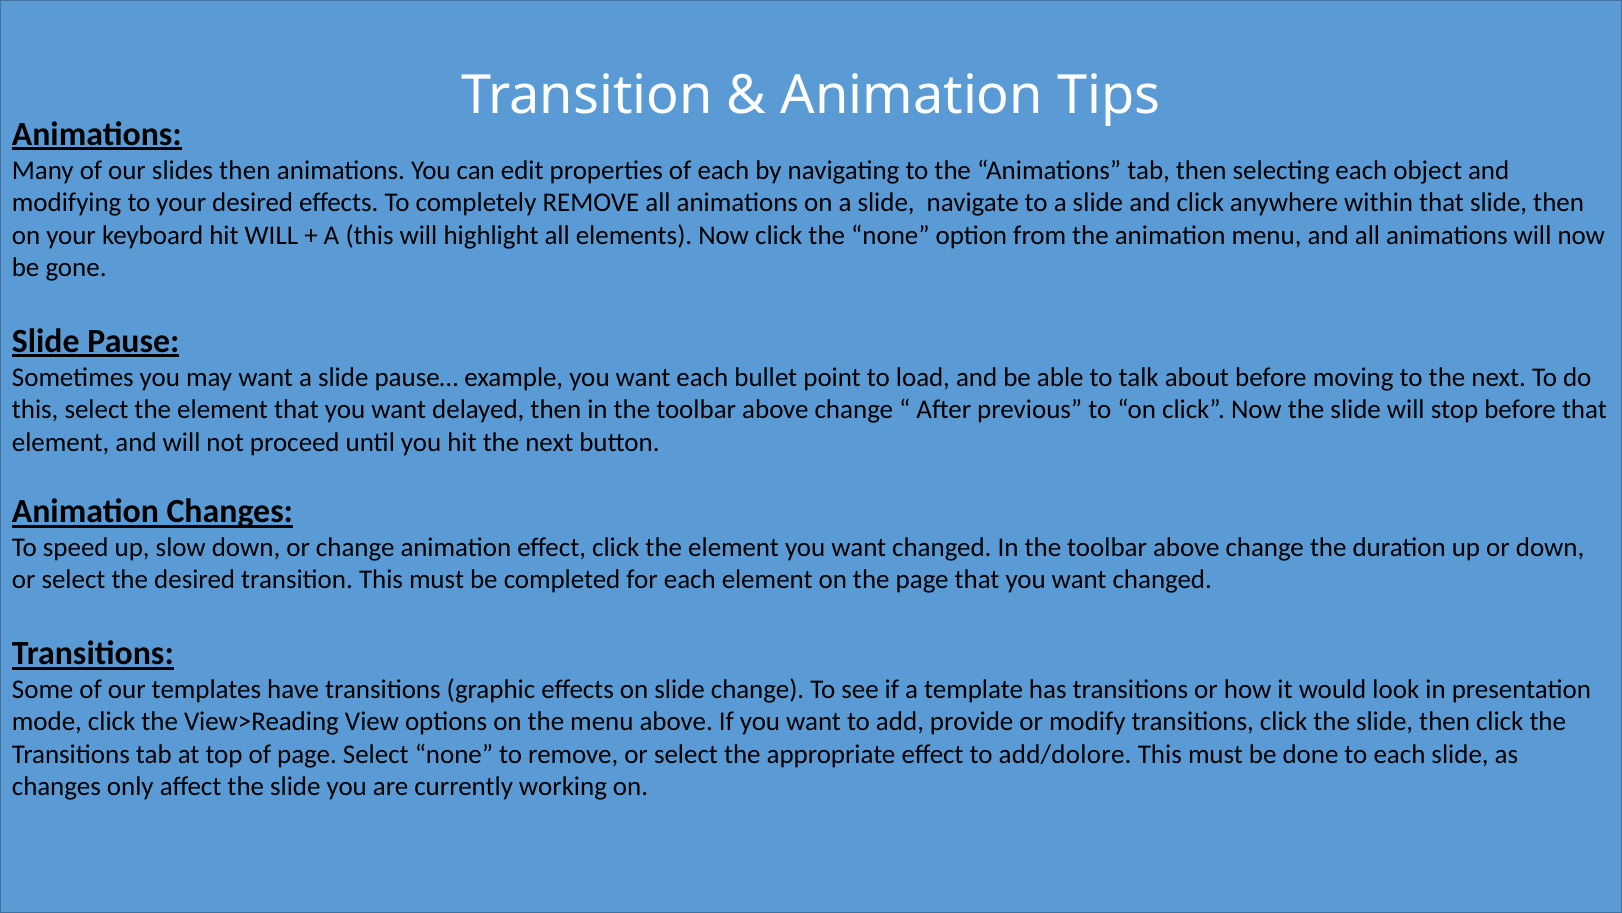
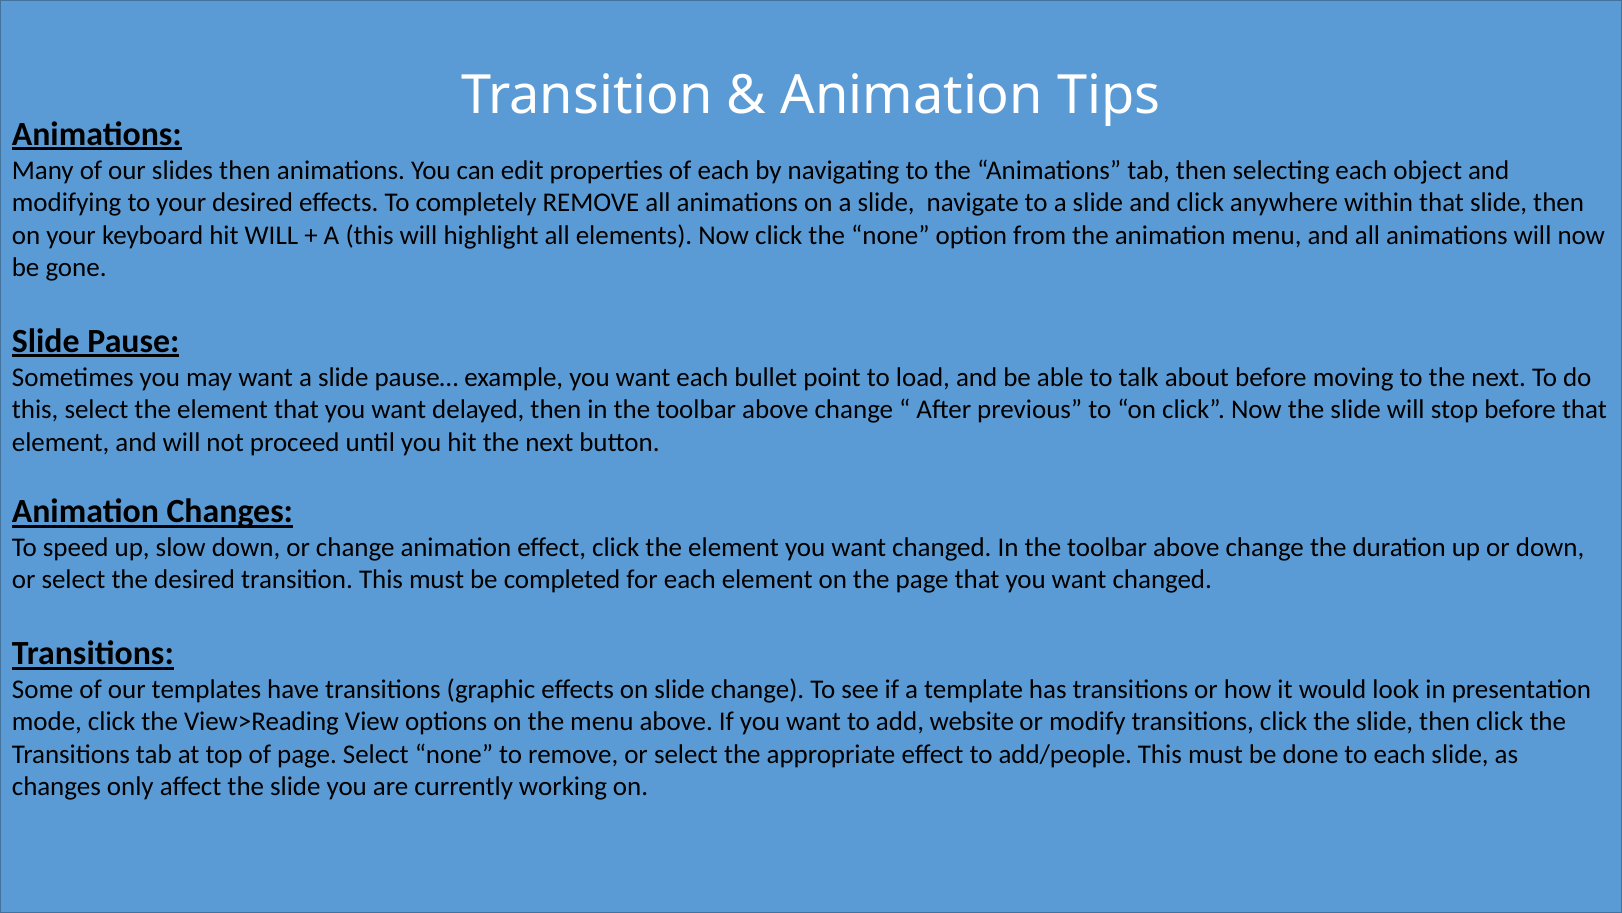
provide: provide -> website (972, 722)
add/dolore: add/dolore -> add/people (1065, 754)
